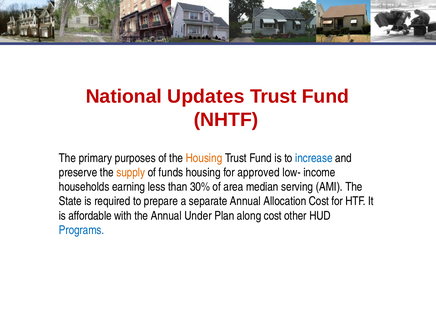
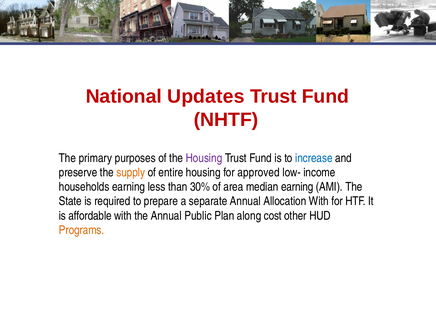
Housing colour: orange -> purple (204, 158)
funds: funds -> entire (171, 172)
median serving: serving -> earning (297, 187)
Allocation Cost: Cost -> With (319, 201)
Under: Under -> Public (198, 216)
Programs colour: blue -> orange (82, 230)
